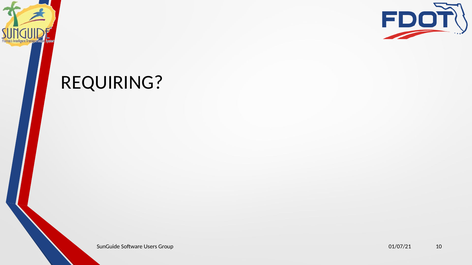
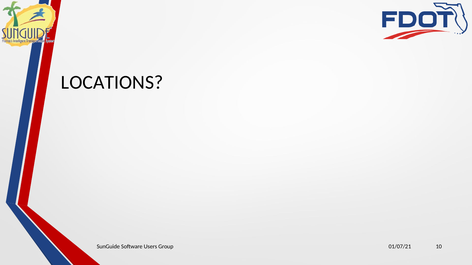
REQUIRING: REQUIRING -> LOCATIONS (112, 82)
